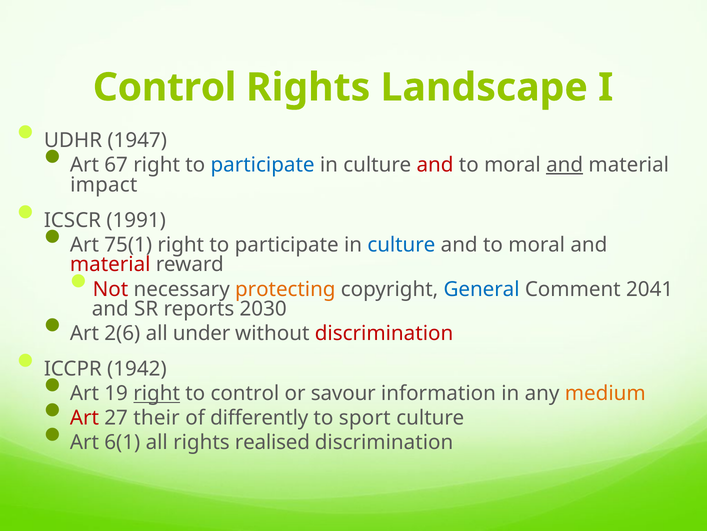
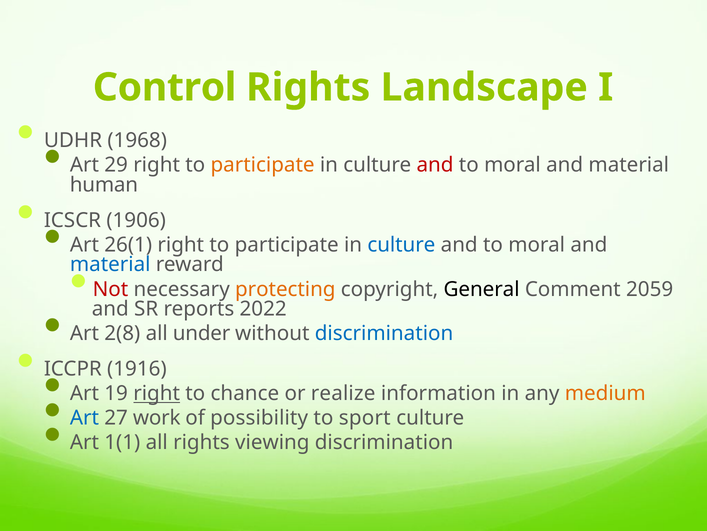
1947: 1947 -> 1968 (137, 140)
67: 67 -> 29 (116, 165)
participate colour: blue -> orange (263, 165)
and underline: present -> none (565, 165)
impact: impact -> human (104, 185)
1991: 1991 -> 1906 (136, 220)
75(1: 75(1 -> 26(1 (128, 245)
material colour: red -> blue (110, 264)
General colour: blue -> black (482, 289)
2041: 2041 -> 2059 (650, 289)
2030: 2030 -> 2022 (263, 309)
2(6: 2(6 -> 2(8 (122, 333)
discrimination colour: red -> blue (384, 333)
1942: 1942 -> 1916 (137, 369)
to control: control -> chance (245, 393)
savour: savour -> realize (343, 393)
Art colour: red -> blue (85, 418)
their: their -> work (157, 418)
differently: differently -> possibility (259, 418)
6(1: 6(1 -> 1(1 (122, 442)
realised: realised -> viewing (272, 442)
